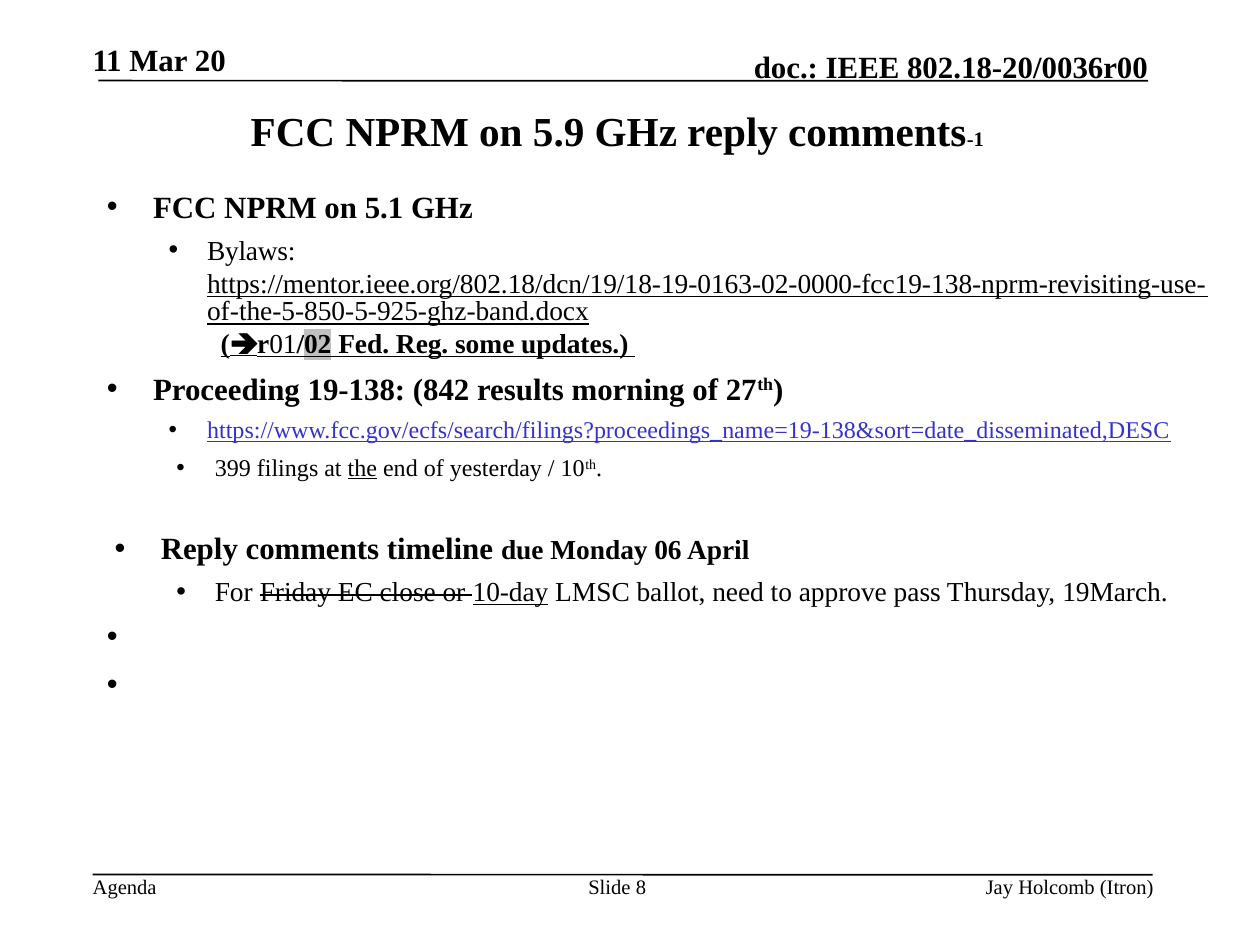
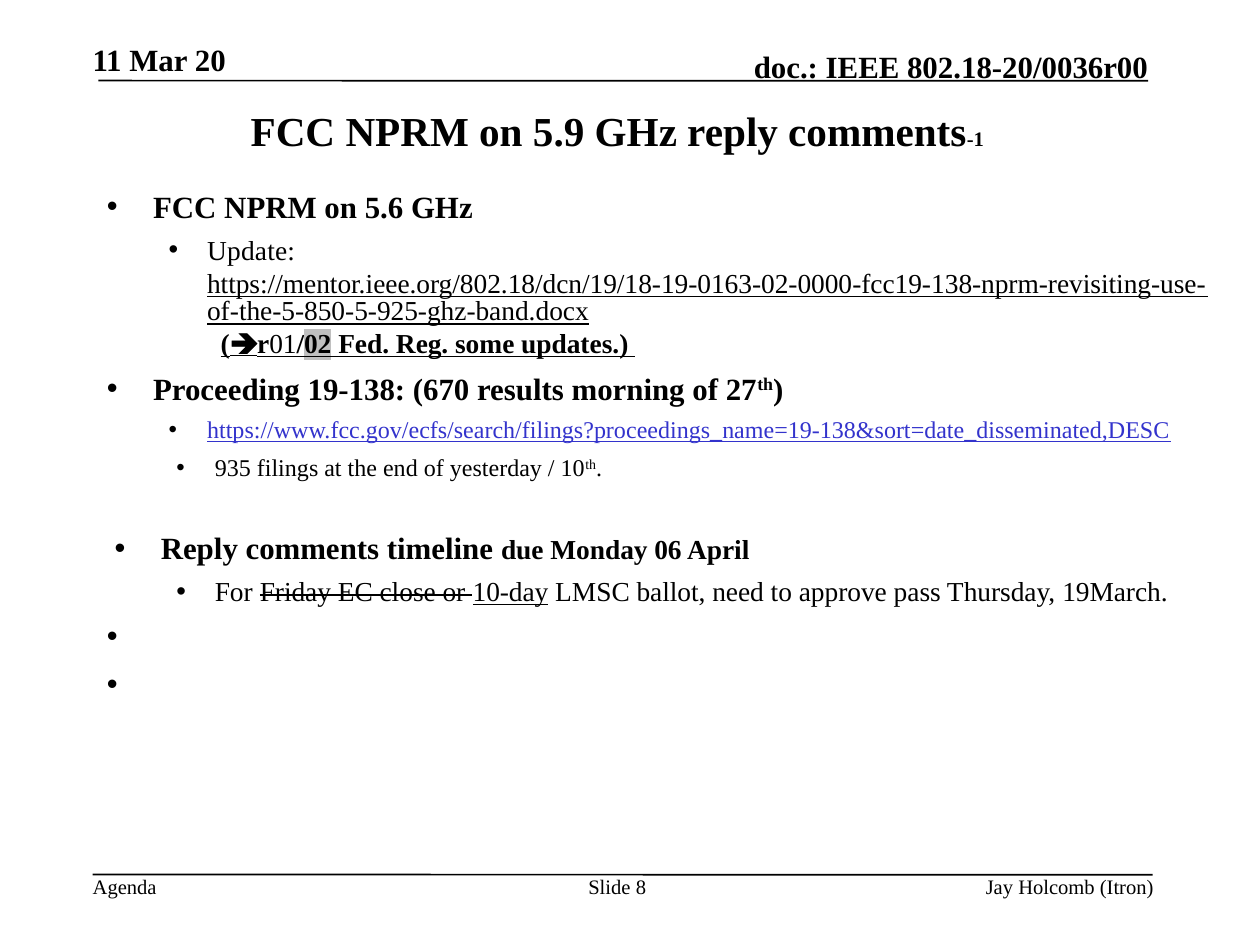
5.1: 5.1 -> 5.6 (384, 208)
Bylaws: Bylaws -> Update (251, 251)
842: 842 -> 670 (441, 390)
399: 399 -> 935 (233, 469)
the underline: present -> none (362, 469)
